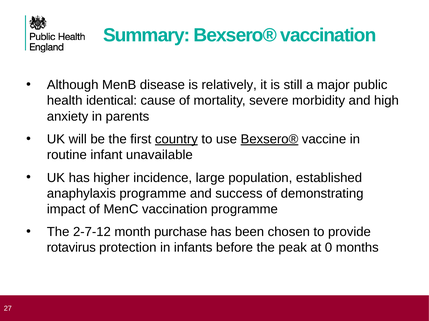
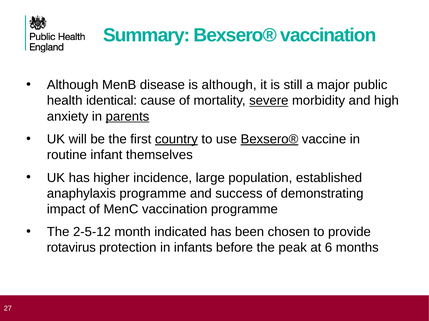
is relatively: relatively -> although (229, 85)
severe underline: none -> present (269, 101)
parents underline: none -> present (127, 117)
unavailable: unavailable -> themselves (159, 155)
2-7-12: 2-7-12 -> 2-5-12 (92, 232)
purchase: purchase -> indicated (181, 232)
0: 0 -> 6 (329, 248)
